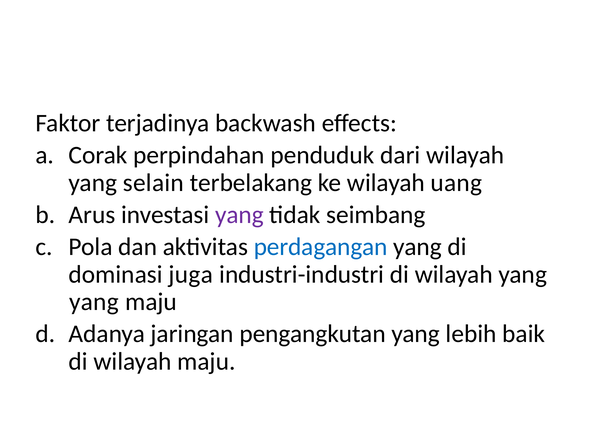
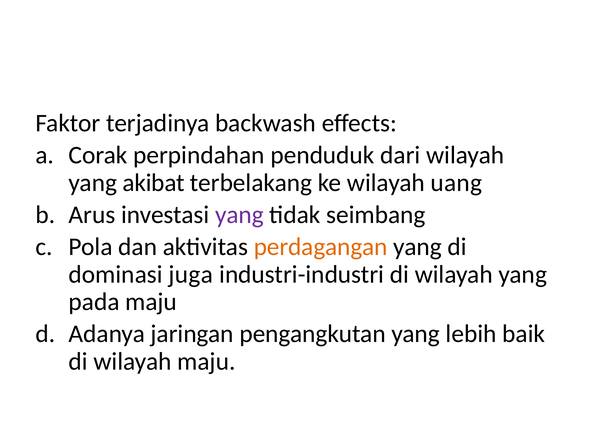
selain: selain -> akibat (154, 183)
perdagangan colour: blue -> orange (321, 247)
yang: yang -> pada (94, 302)
